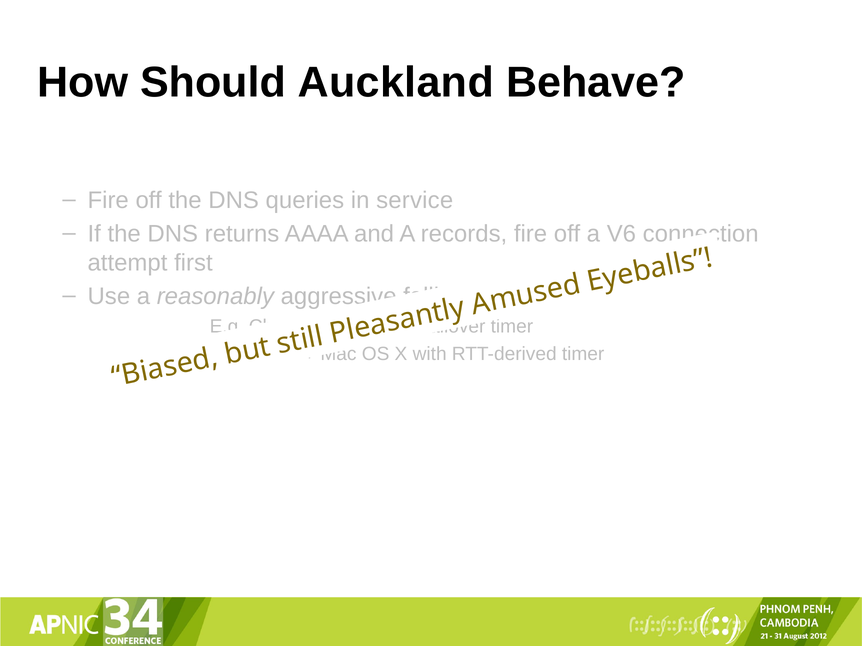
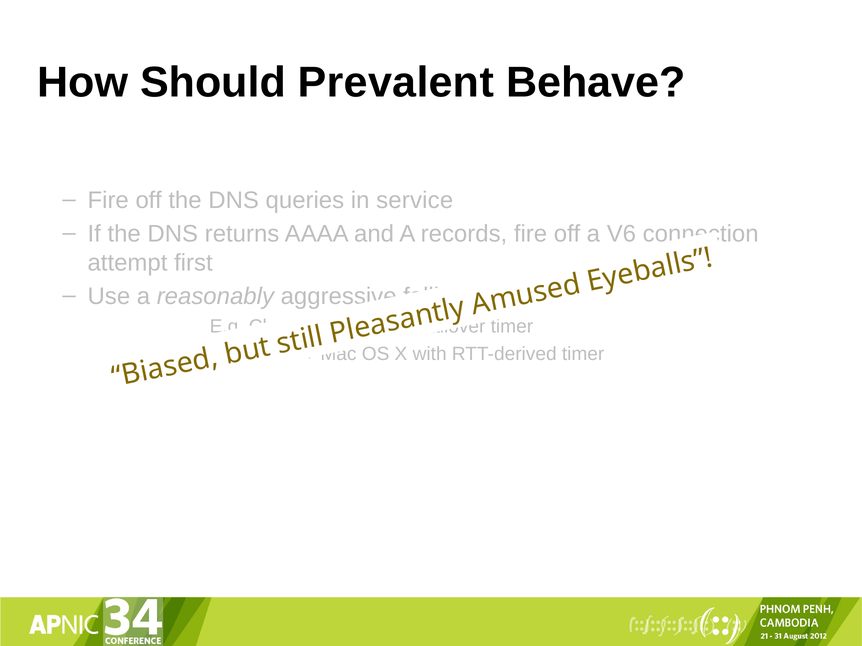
Auckland: Auckland -> Prevalent (396, 83)
